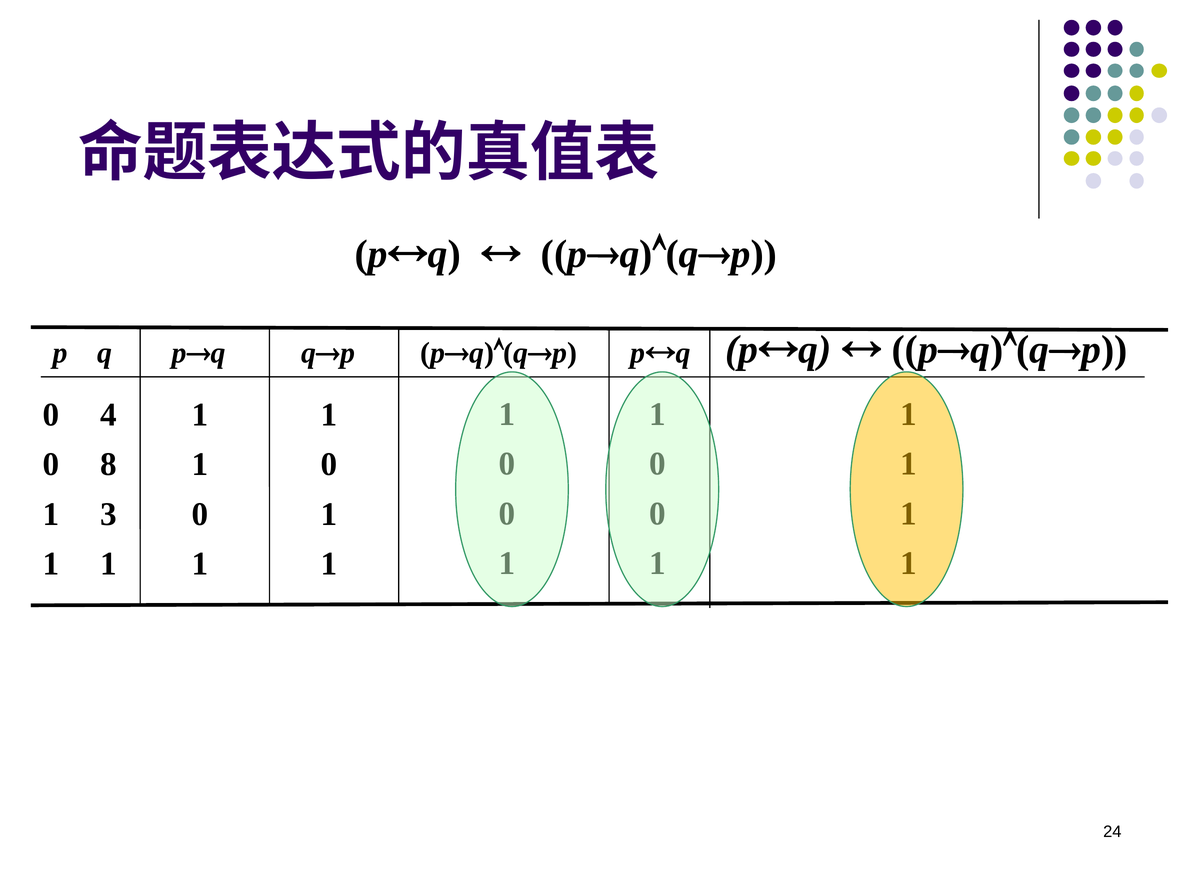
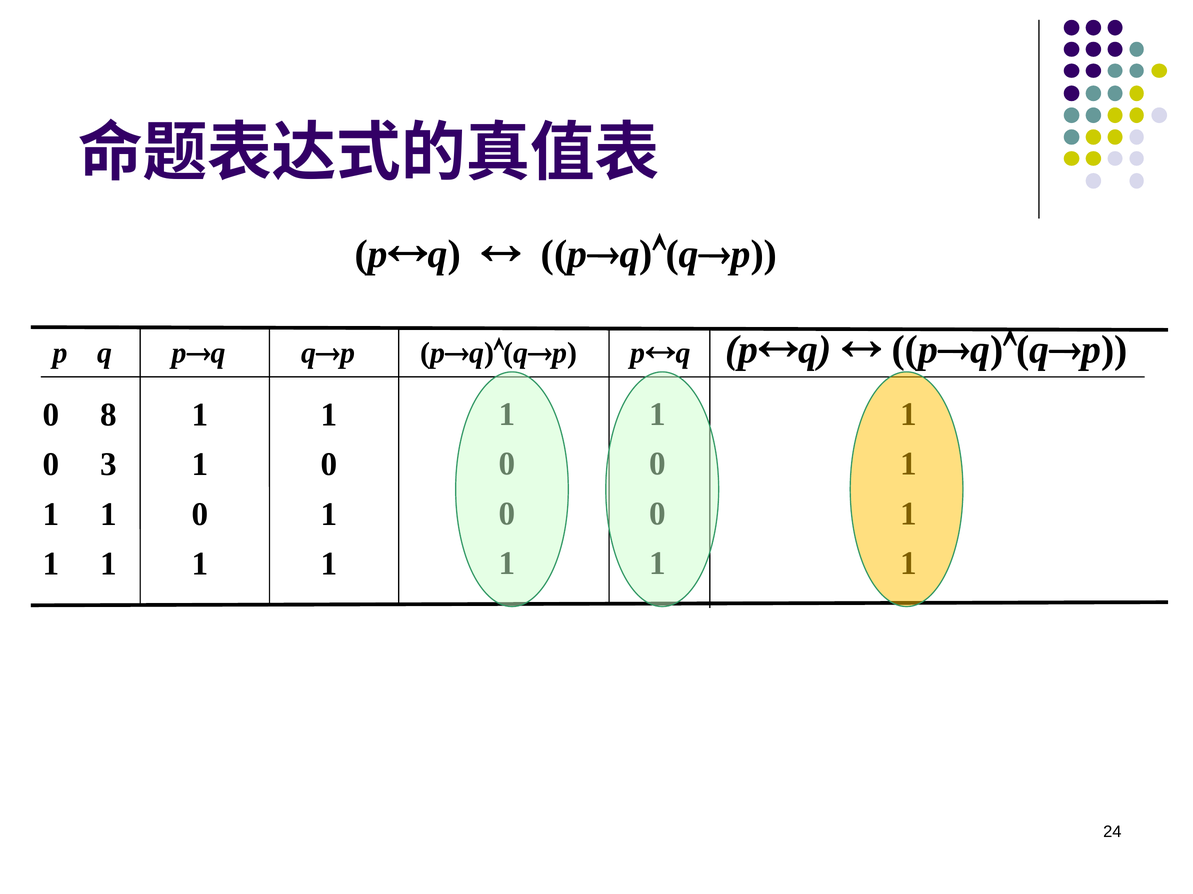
4: 4 -> 8 (109, 415)
8: 8 -> 3 (109, 465)
3: 3 -> 1 (109, 515)
